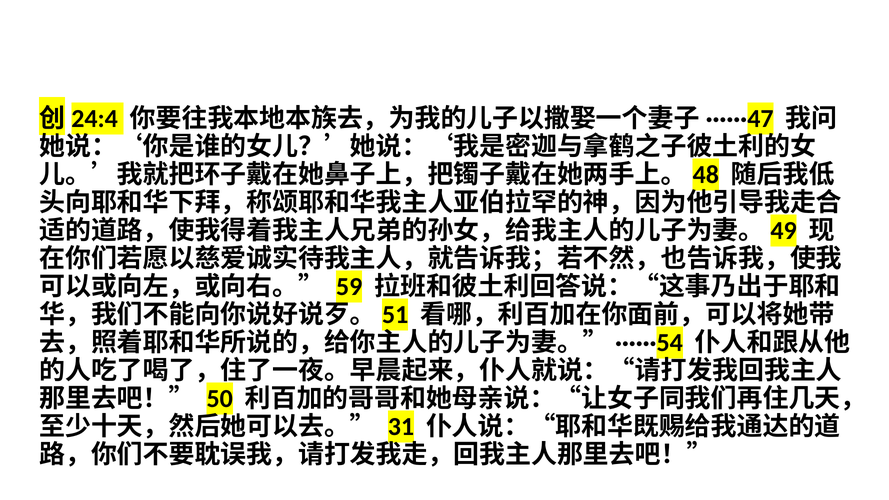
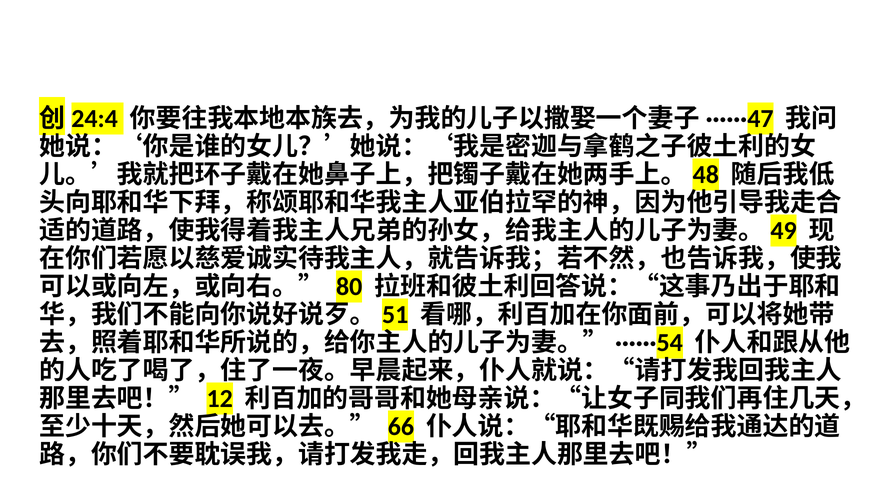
59: 59 -> 80 (349, 287)
50: 50 -> 12 (220, 399)
31: 31 -> 66 (401, 427)
